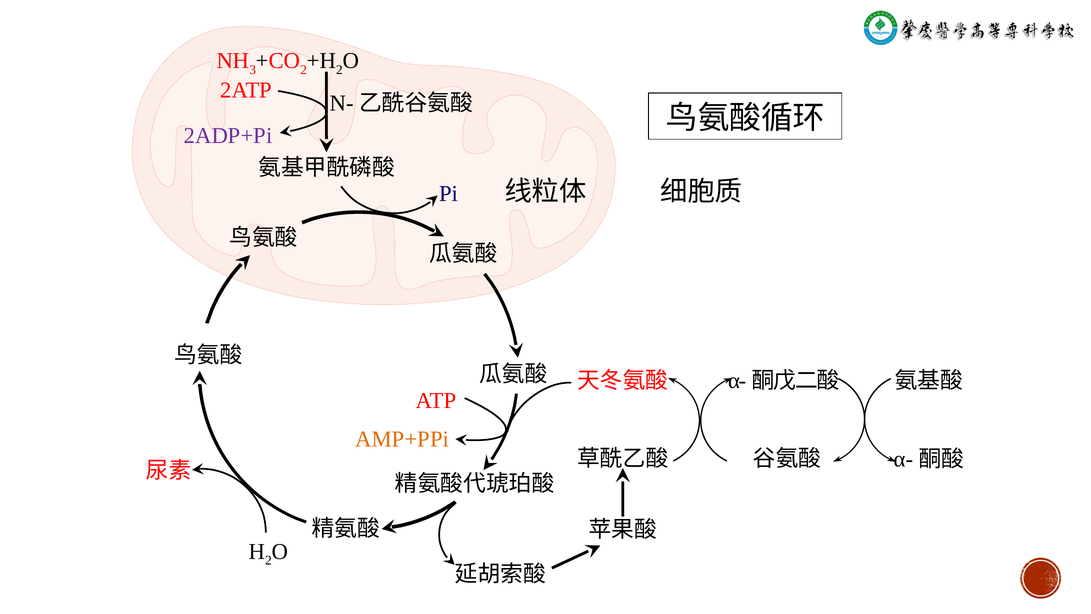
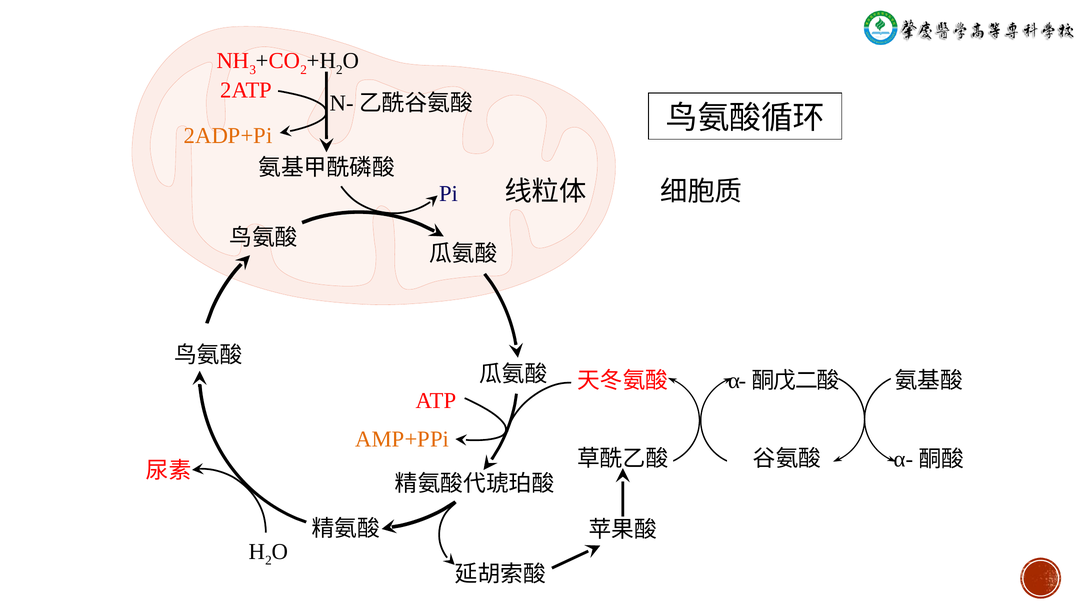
2ADP+Pi colour: purple -> orange (228, 136)
